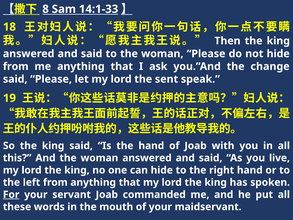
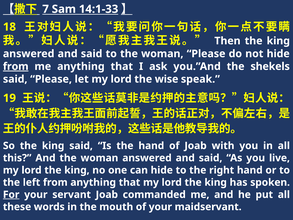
8: 8 -> 7 (46, 9)
from underline: none -> present (16, 66)
change: change -> shekels (270, 66)
sent: sent -> wise (167, 79)
